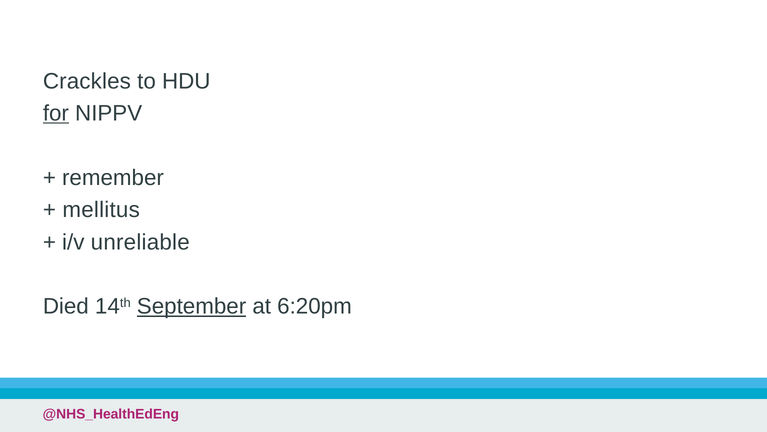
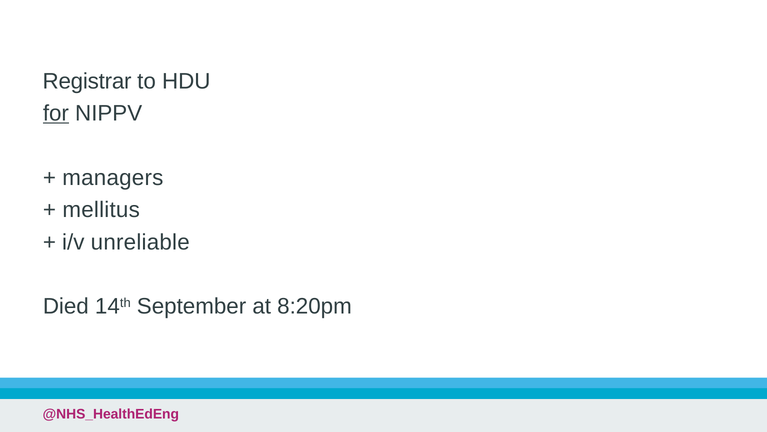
Crackles: Crackles -> Registrar (87, 81)
remember: remember -> managers (113, 178)
September underline: present -> none (192, 306)
6:20pm: 6:20pm -> 8:20pm (315, 306)
